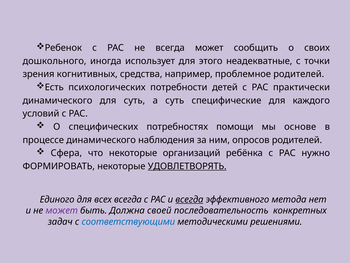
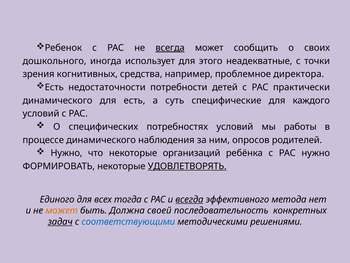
всегда underline: none -> present (170, 48)
проблемное родителей: родителей -> директора (299, 74)
психологических: психологических -> недостаточности (107, 87)
для суть: суть -> есть (134, 100)
потребностях помощи: помощи -> условий (235, 127)
основе: основе -> работы (300, 127)
Сфера: Сфера -> Нужно (66, 153)
всех всегда: всегда -> тогда (128, 199)
может colour: purple -> orange (62, 210)
задач underline: none -> present (60, 221)
